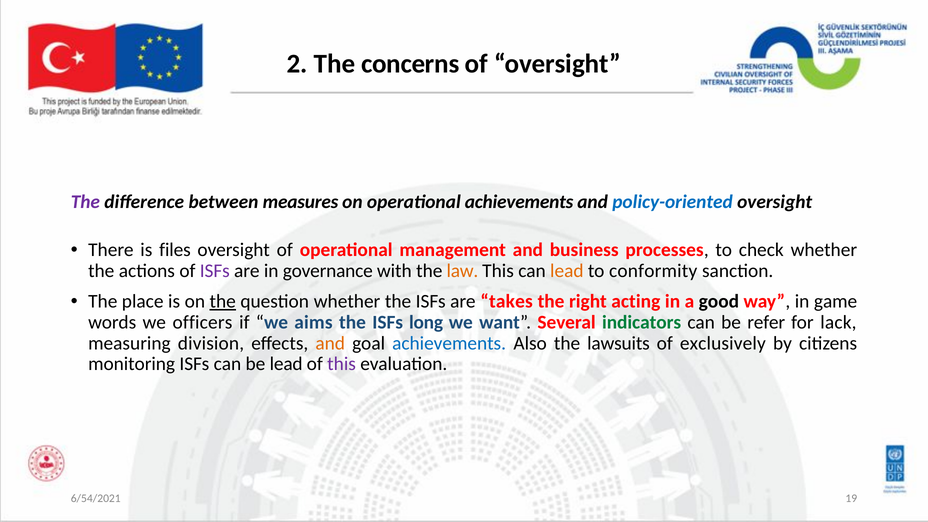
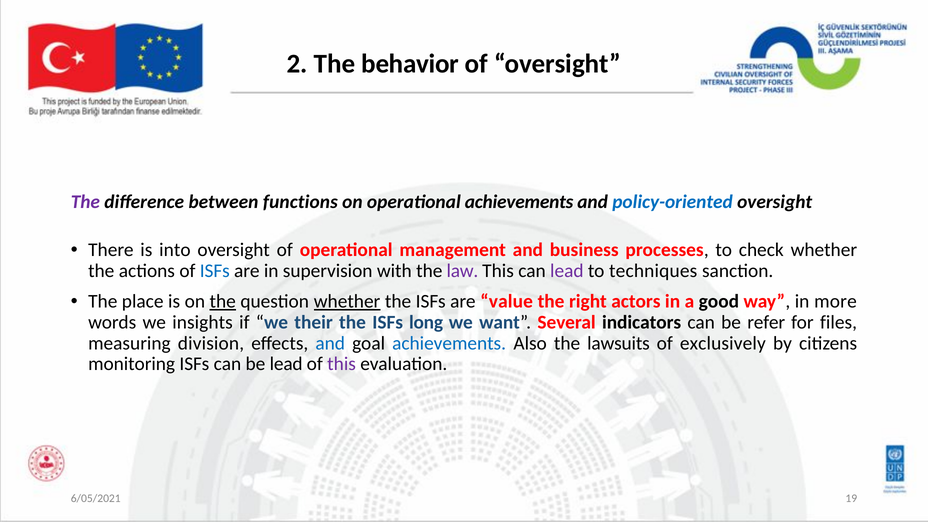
concerns: concerns -> behavior (410, 64)
measures: measures -> functions (300, 202)
files: files -> into (175, 250)
ISFs colour: purple -> blue (215, 271)
governance: governance -> supervision (328, 271)
law colour: orange -> purple (462, 271)
lead colour: orange -> purple (567, 271)
conformity: conformity -> techniques (653, 271)
whether underline: none -> present (347, 301)
takes: takes -> value (507, 301)
acting: acting -> actors (636, 301)
game: game -> more (835, 301)
officers: officers -> insights (203, 322)
aims: aims -> their (314, 322)
indicators colour: green -> black (642, 322)
lack: lack -> files (839, 322)
and colour: orange -> blue (330, 343)
6/54/2021: 6/54/2021 -> 6/05/2021 (96, 498)
